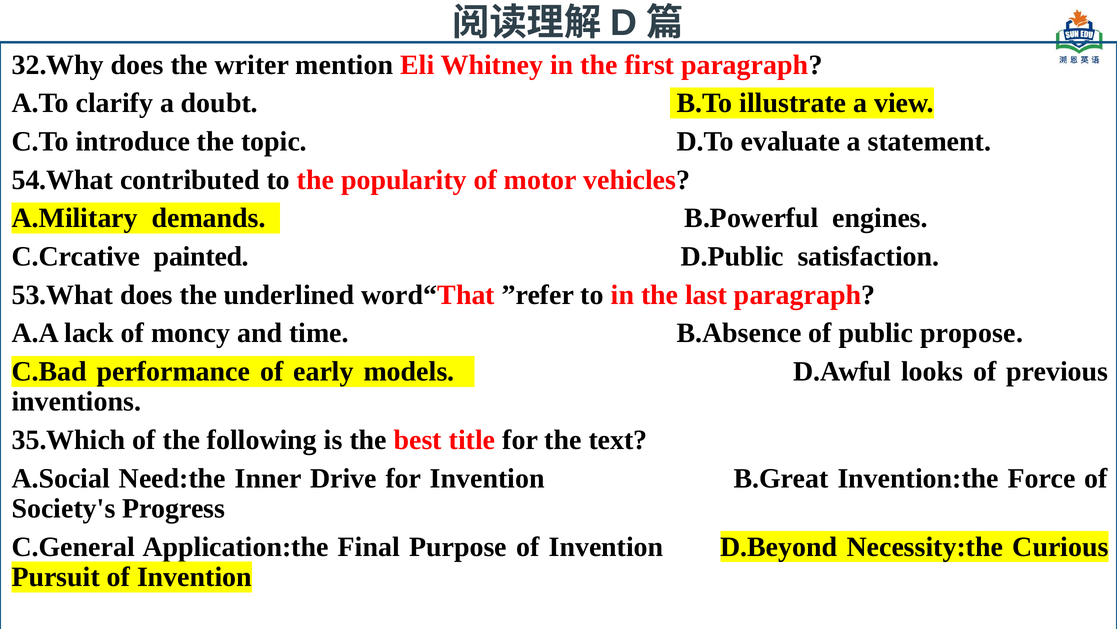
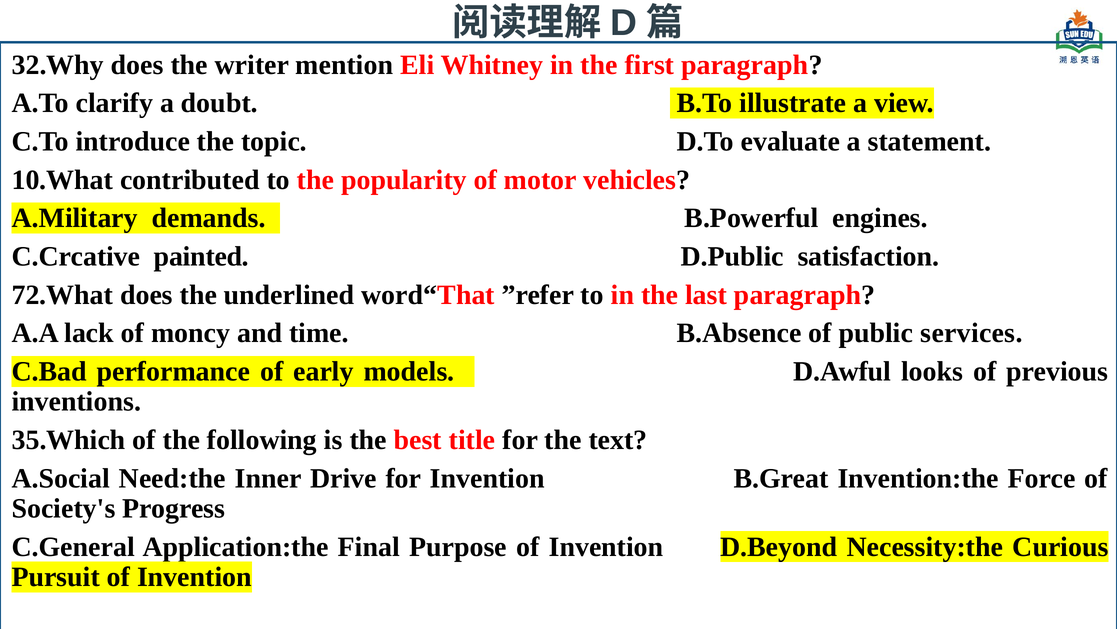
54.What: 54.What -> 10.What (62, 180)
53.What: 53.What -> 72.What (62, 294)
propose: propose -> services (971, 333)
